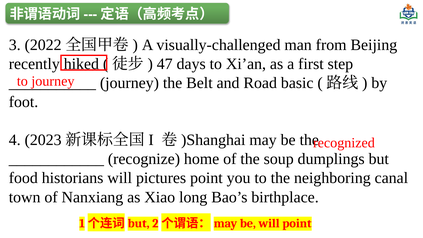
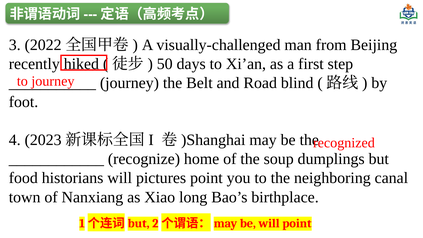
47: 47 -> 50 (165, 64)
basic: basic -> blind (297, 83)
